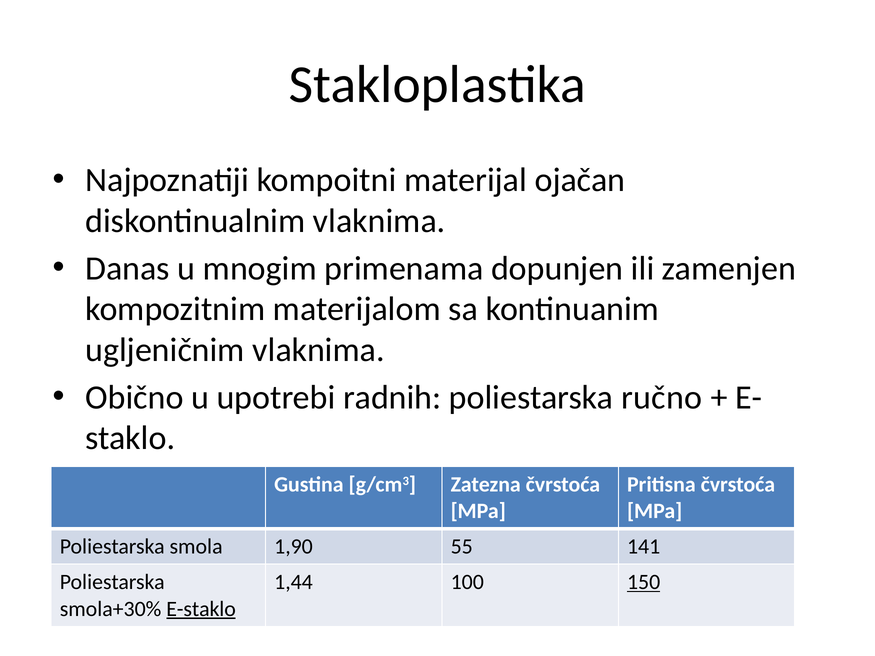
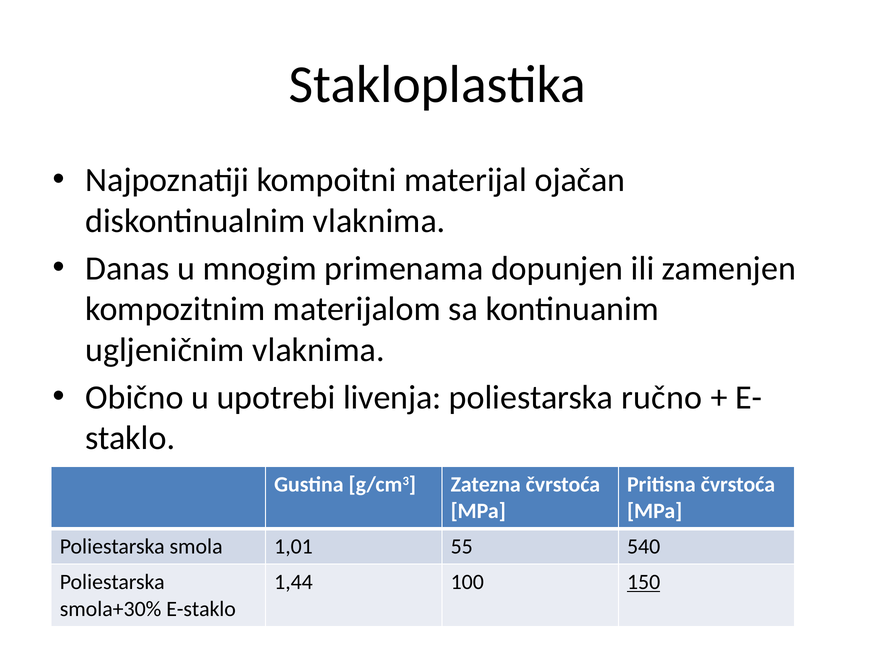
radnih: radnih -> livenja (392, 398)
1,90: 1,90 -> 1,01 (294, 547)
141: 141 -> 540 (644, 547)
E-staklo underline: present -> none (201, 609)
